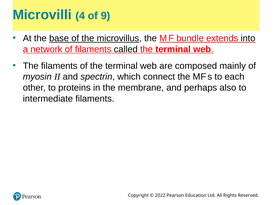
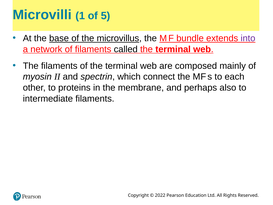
4: 4 -> 1 (80, 16)
9: 9 -> 5 (106, 16)
into colour: black -> purple (248, 38)
